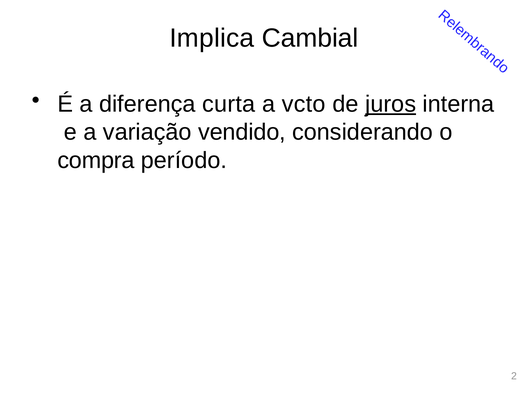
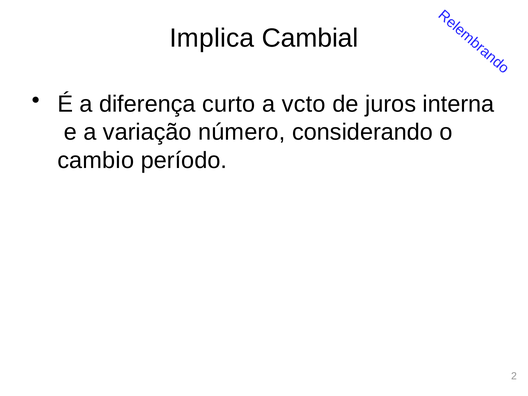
curta: curta -> curto (229, 104)
juros underline: present -> none (391, 104)
vendido: vendido -> número (242, 132)
compra: compra -> cambio (96, 160)
